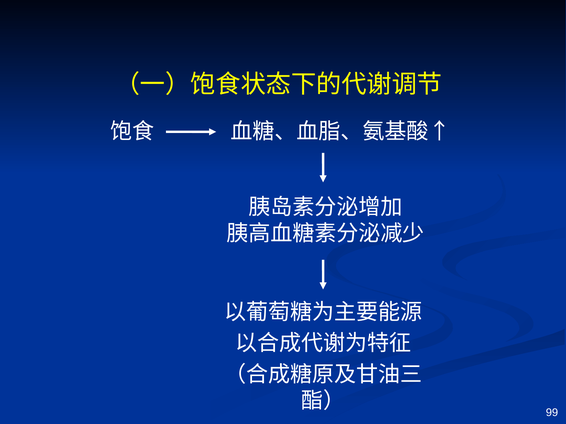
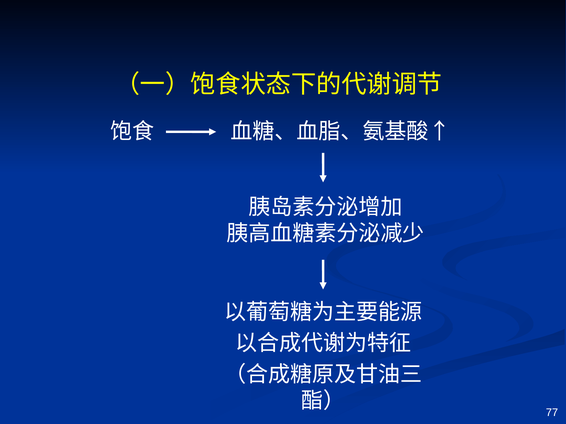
99: 99 -> 77 (552, 413)
